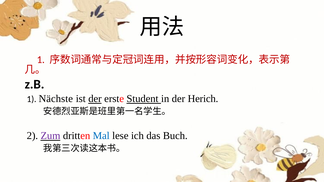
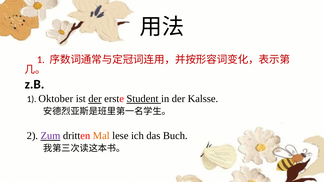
Nächste: Nächste -> Oktober (56, 99)
Herich: Herich -> Kalsse (203, 99)
Mal colour: blue -> orange (101, 136)
